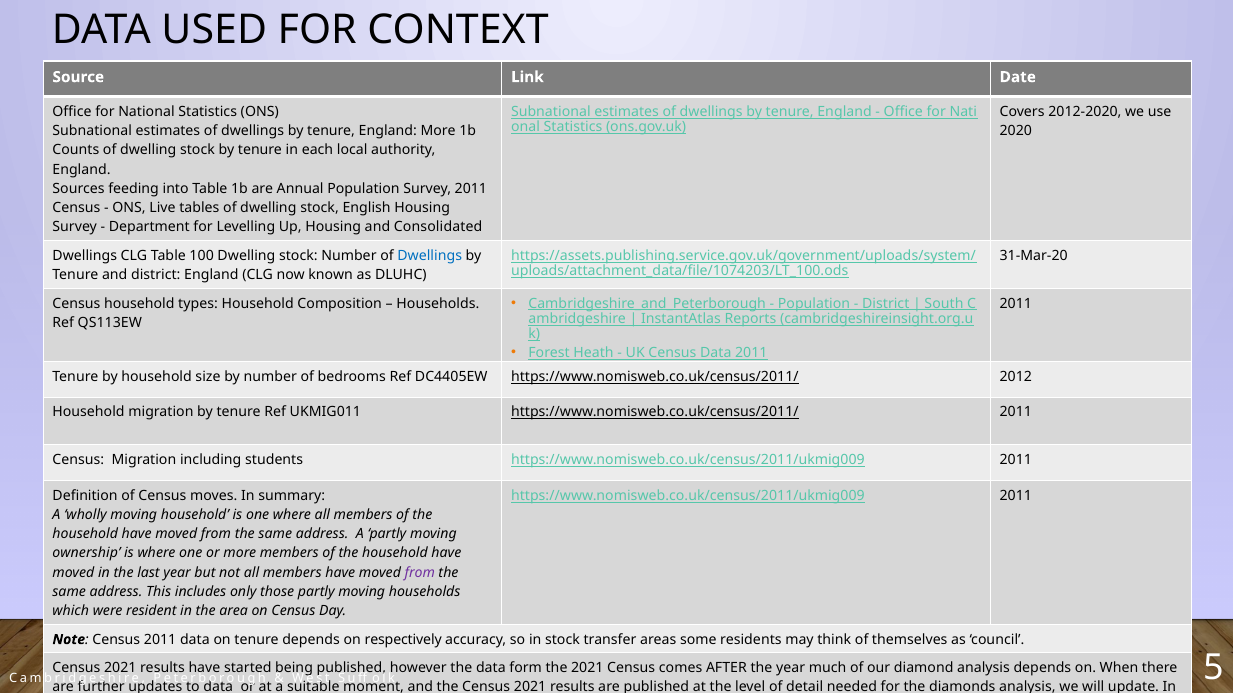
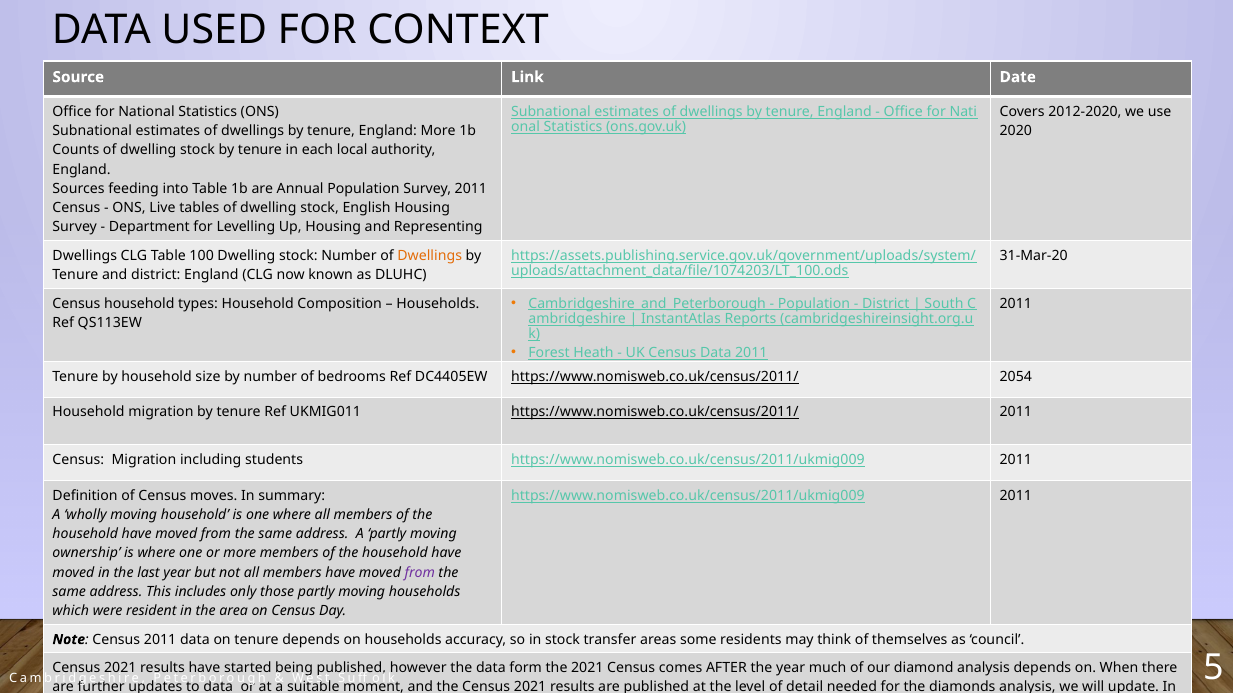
Consolidated: Consolidated -> Representing (438, 227)
Dwellings colour: blue -> orange (430, 256)
2012: 2012 -> 2054 (1016, 377)
on respectively: respectively -> households (403, 640)
